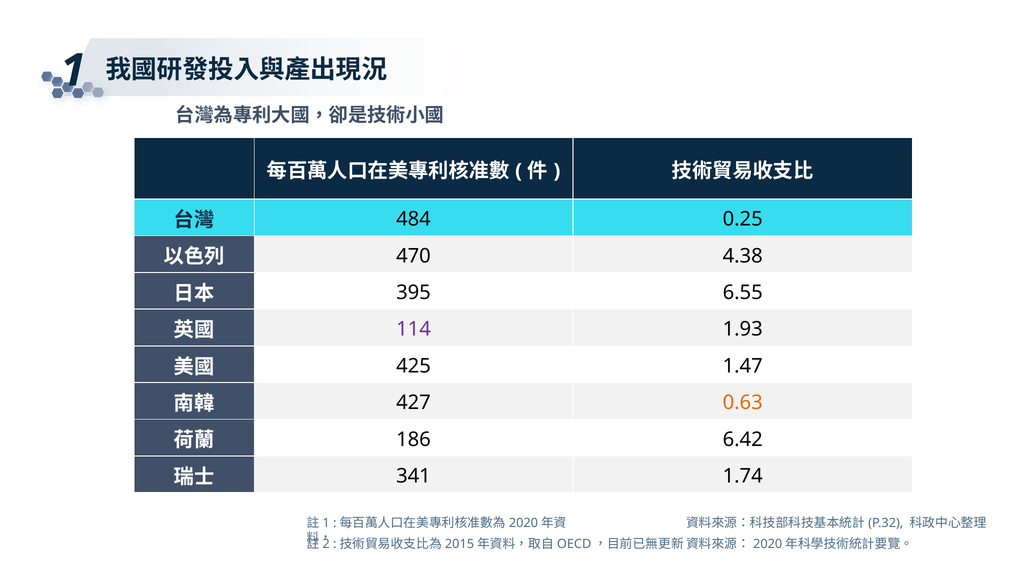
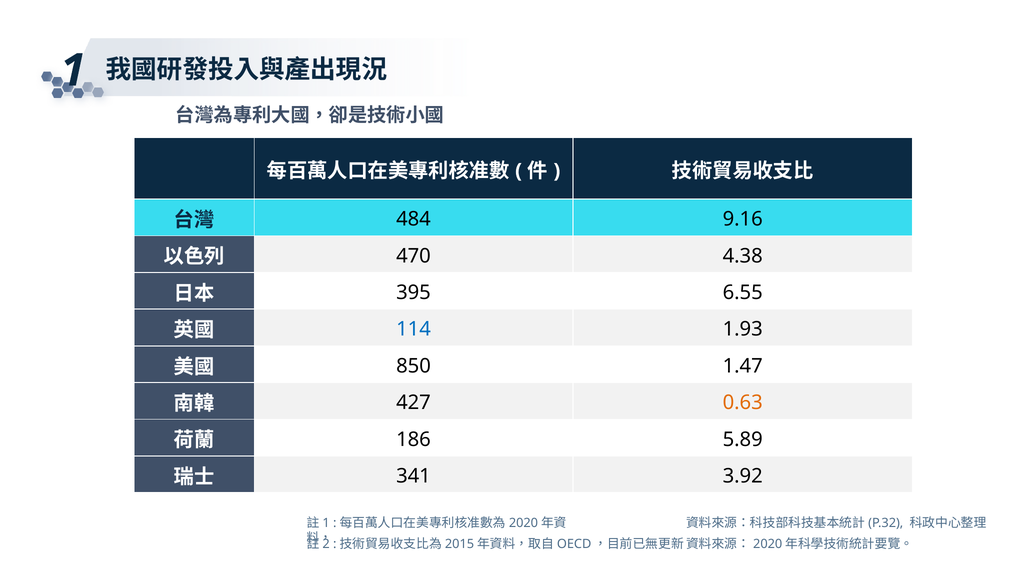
0.25: 0.25 -> 9.16 (743, 219)
114 colour: purple -> blue (414, 330)
425: 425 -> 850 (414, 366)
6.42: 6.42 -> 5.89 (743, 440)
1.74: 1.74 -> 3.92 (743, 476)
